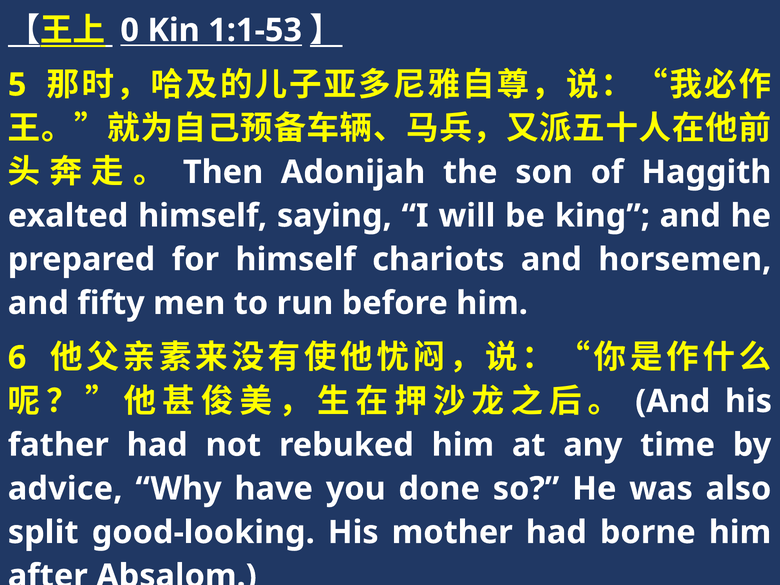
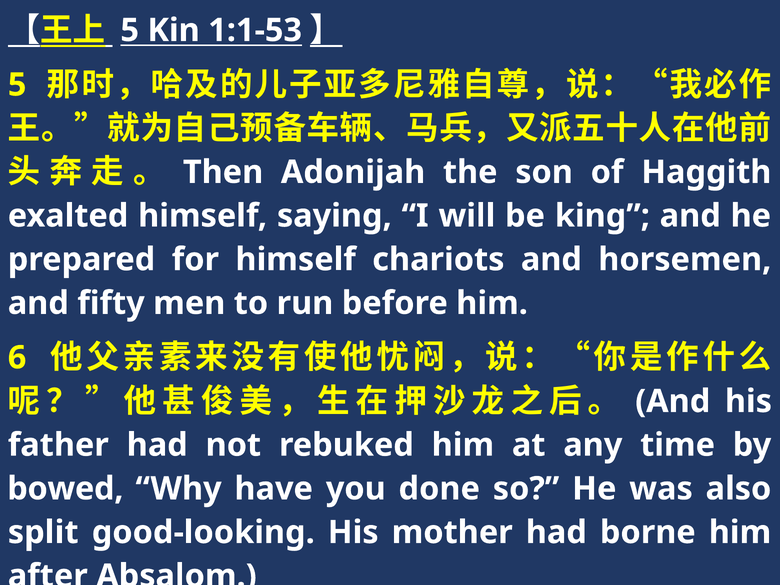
0: 0 -> 5 (130, 30)
advice: advice -> bowed (65, 489)
